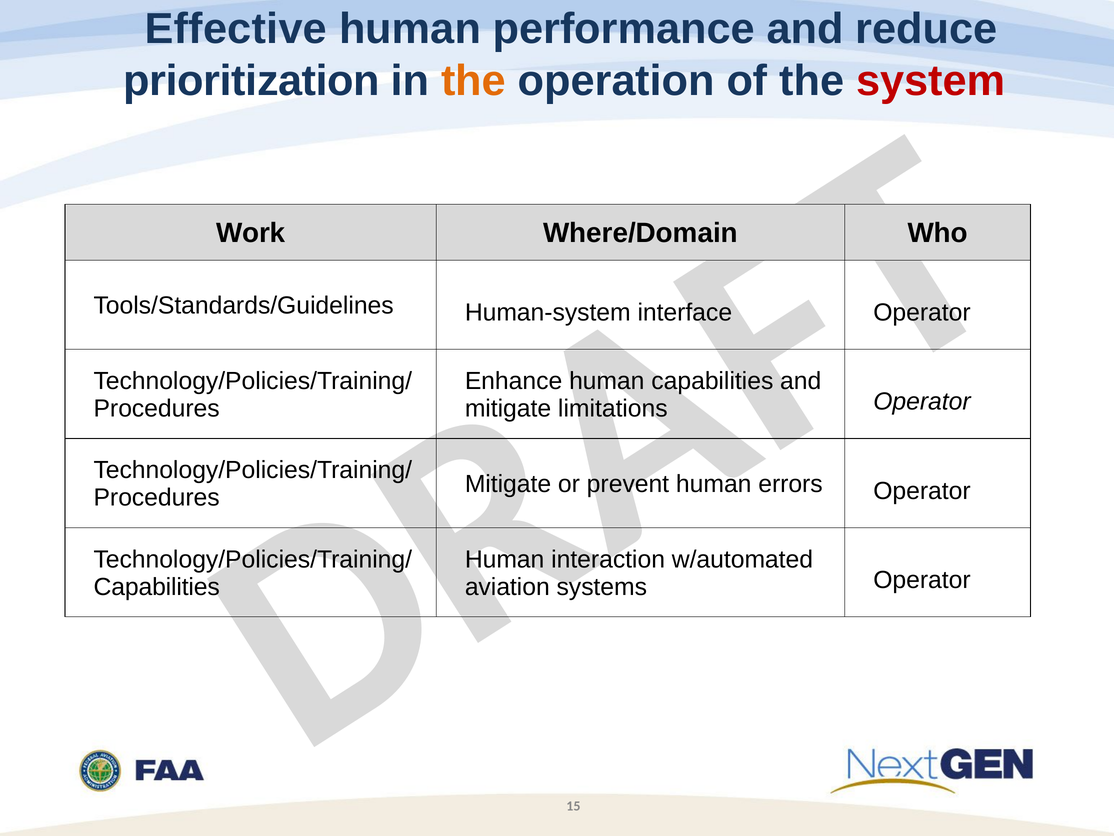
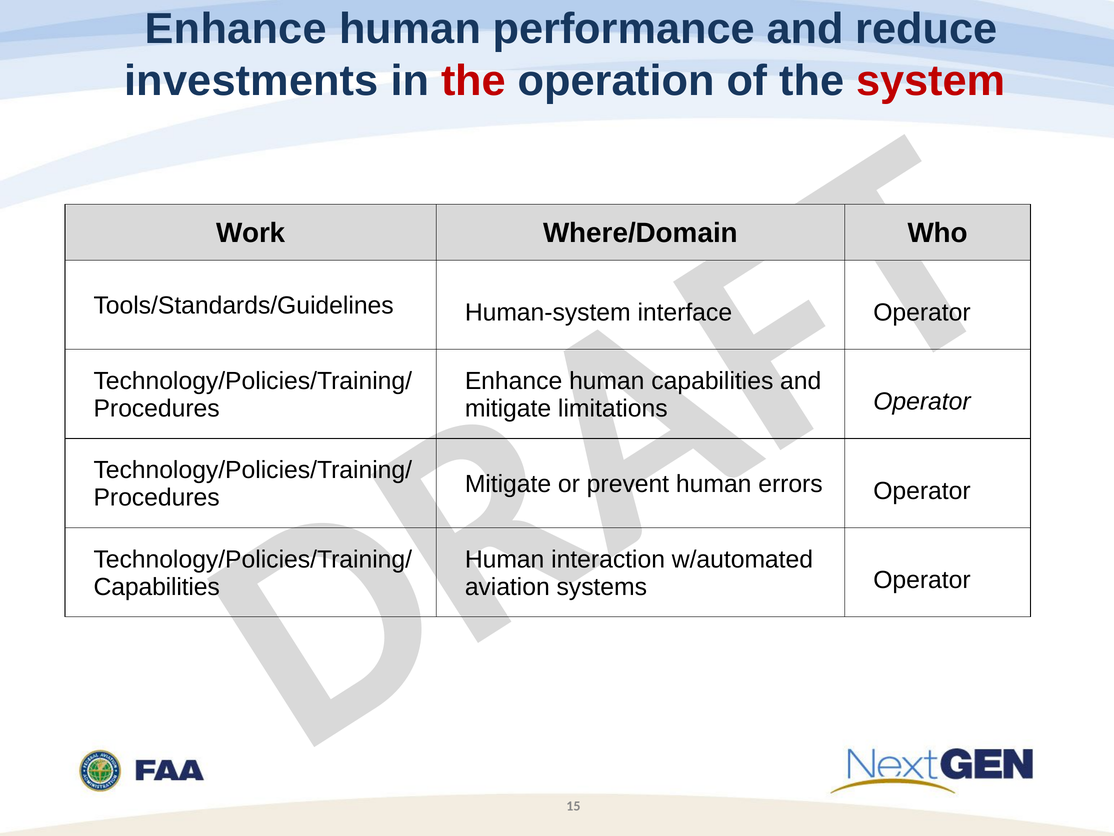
Effective: Effective -> Enhance (236, 29)
prioritization: prioritization -> investments (251, 81)
the colour: orange -> red (473, 81)
